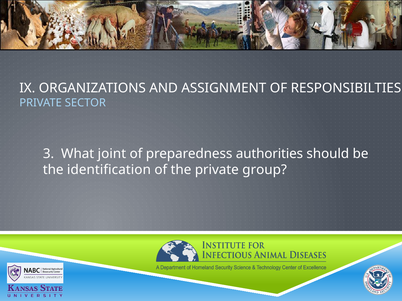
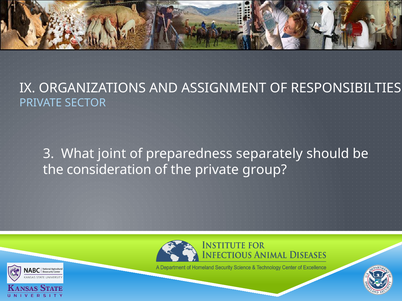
authorities: authorities -> separately (269, 154)
identification: identification -> consideration (109, 170)
